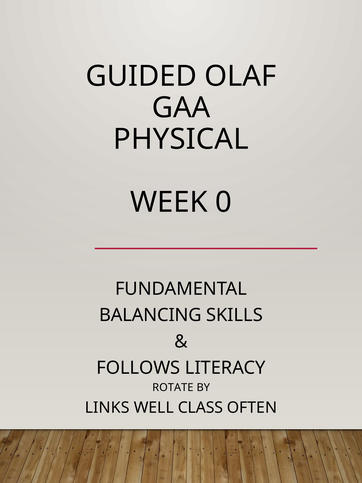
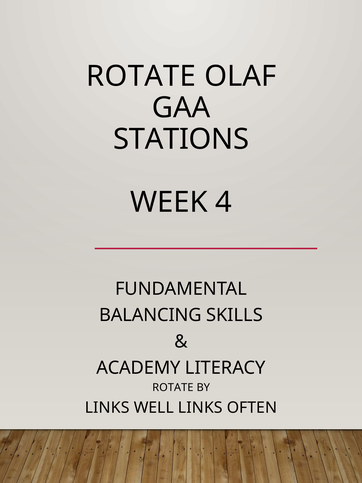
GUIDED: GUIDED -> ROTATE (141, 76)
PHYSICAL: PHYSICAL -> STATIONS (181, 139)
0: 0 -> 4 (224, 202)
FOLLOWS: FOLLOWS -> ACADEMY (138, 368)
WELL CLASS: CLASS -> LINKS (200, 407)
